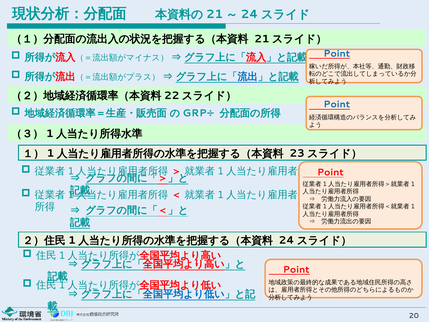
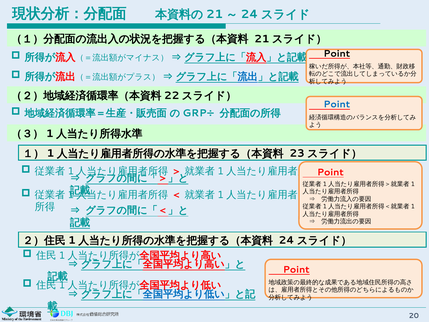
Point colour: blue -> black (337, 54)
